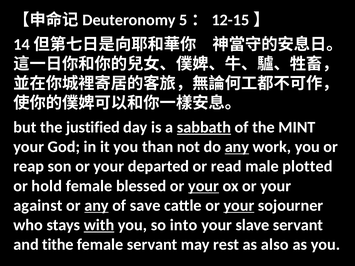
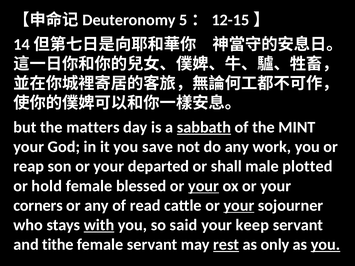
justified: justified -> matters (93, 127)
than: than -> save (158, 147)
any underline: present -> none (237, 147)
read: read -> shall (226, 167)
against: against -> corners (38, 206)
any underline: present -> none (97, 206)
save: save -> read (145, 206)
into: into -> said (184, 225)
slave: slave -> keep (252, 225)
rest underline: none -> present (226, 245)
also: also -> only (275, 245)
you underline: none -> present (325, 245)
